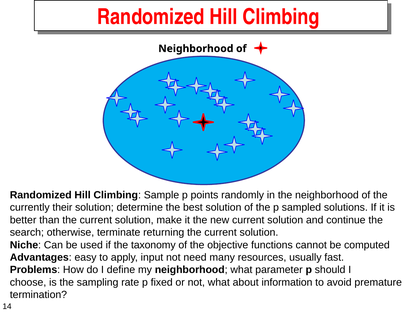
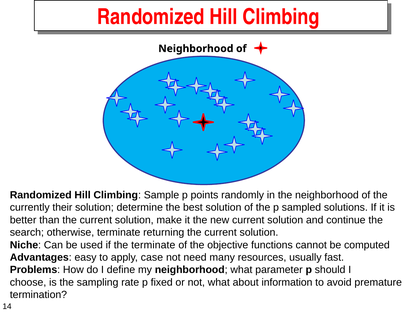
the taxonomy: taxonomy -> terminate (153, 245)
input: input -> case (152, 257)
